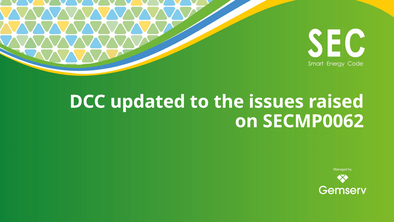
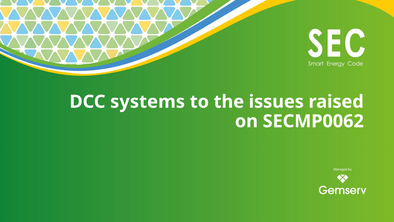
updated: updated -> systems (148, 102)
